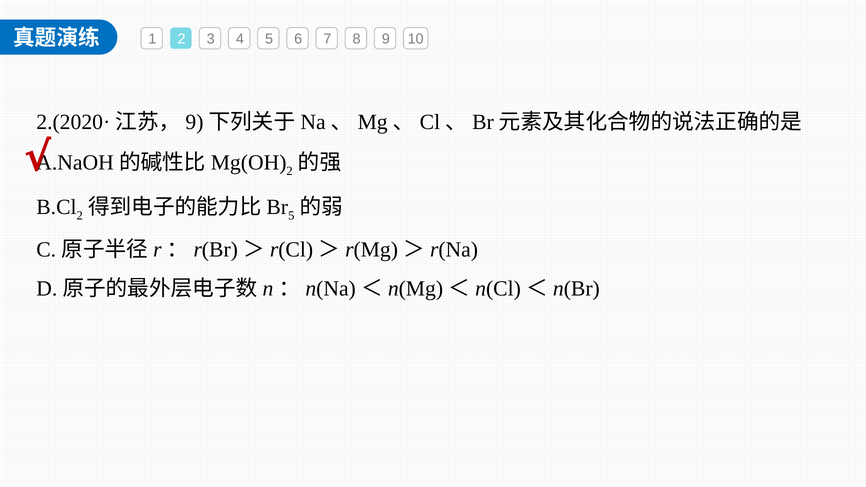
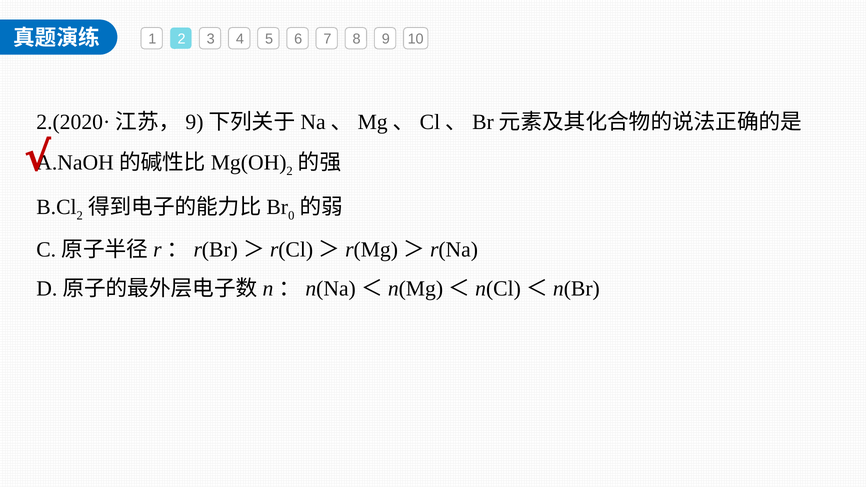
5: 5 -> 0 (291, 215)
